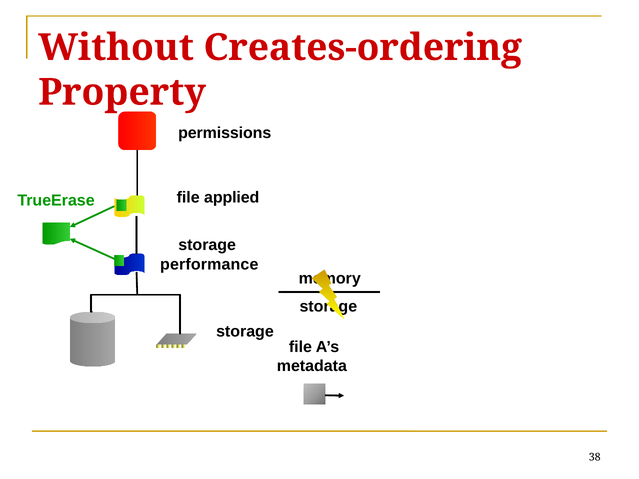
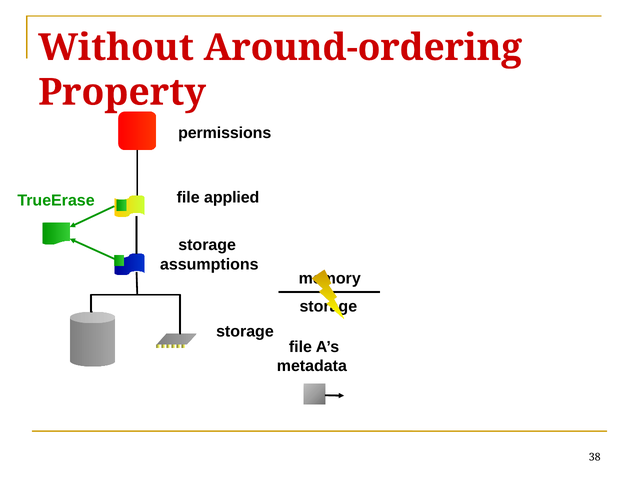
Creates-ordering: Creates-ordering -> Around-ordering (363, 48)
performance: performance -> assumptions (209, 265)
